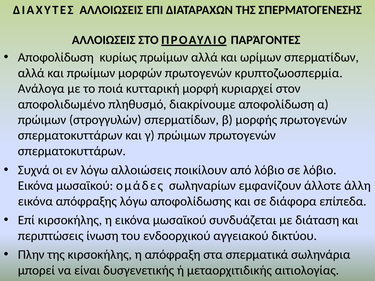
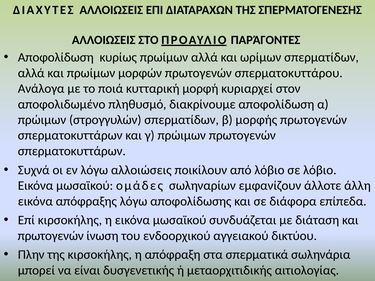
κρυπτοζωοσπερμία: κρυπτοζωοσπερμία -> σπερματοκυττάρου (289, 73)
περιπτώσεις: περιπτώσεις -> πρωτογενών (51, 236)
